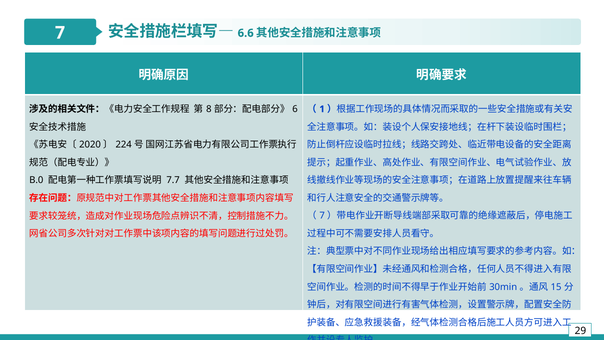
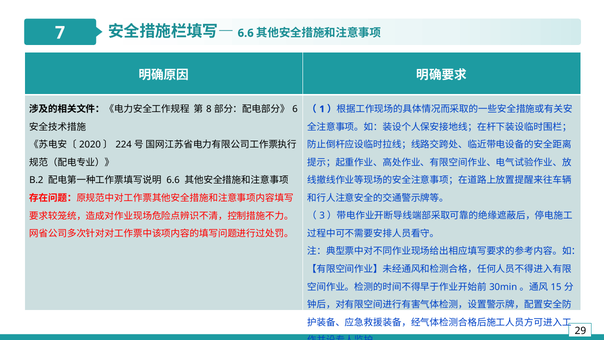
B.0: B.0 -> B.2 (36, 180)
7.7: 7.7 -> 6.6 (173, 180)
7: 7 -> 3 (322, 216)
